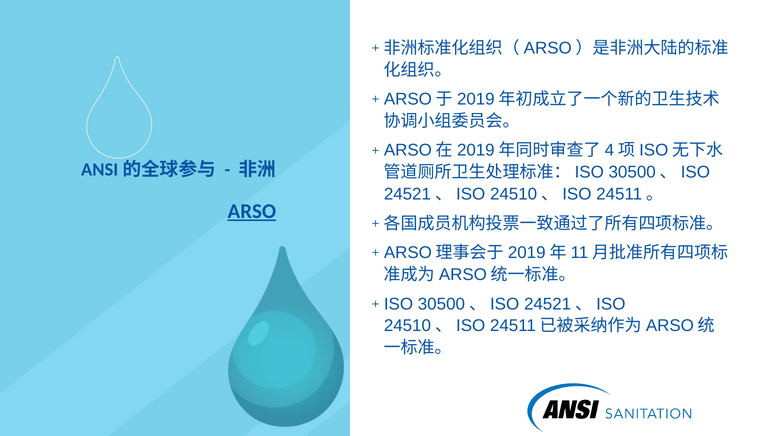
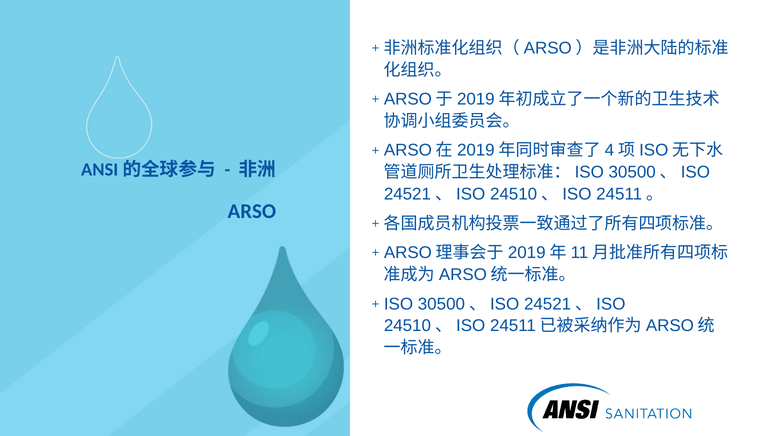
ARSO underline: present -> none (252, 211)
